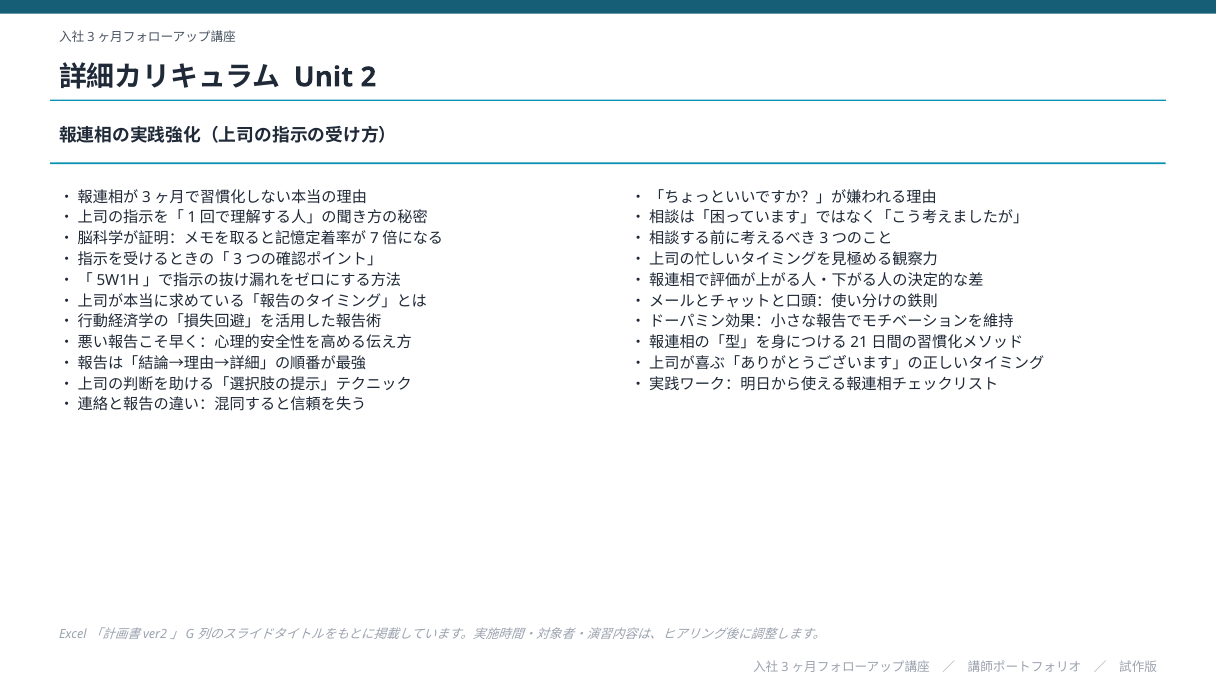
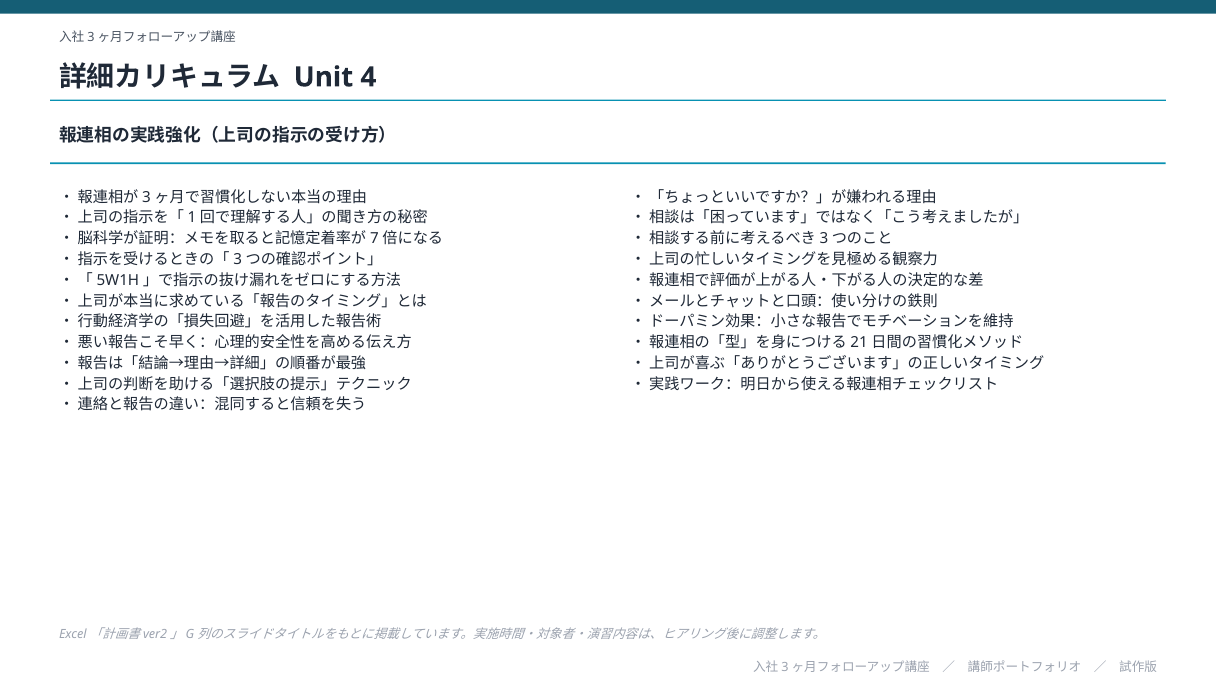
2: 2 -> 4 (368, 77)
